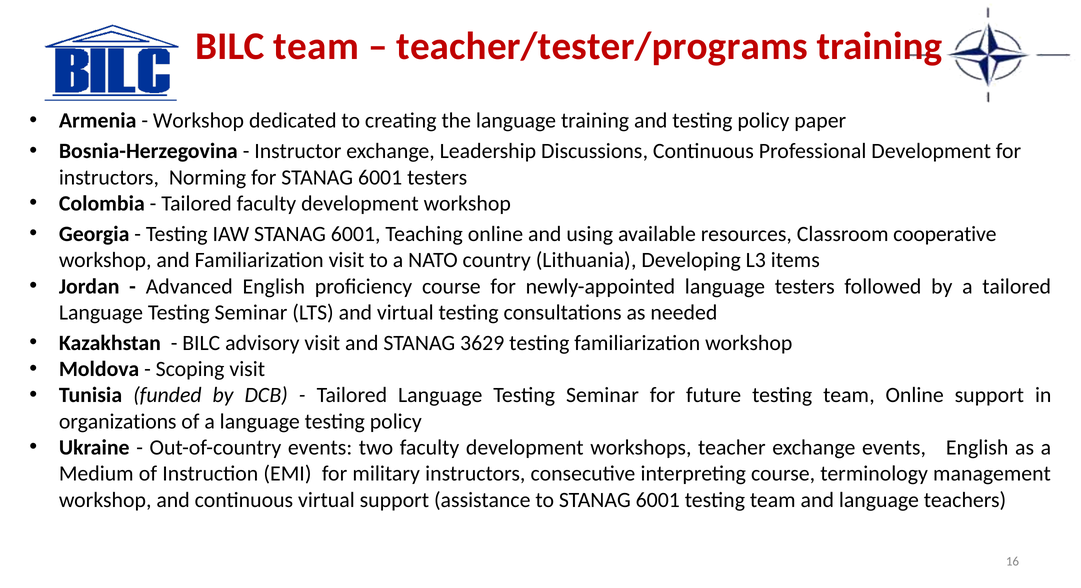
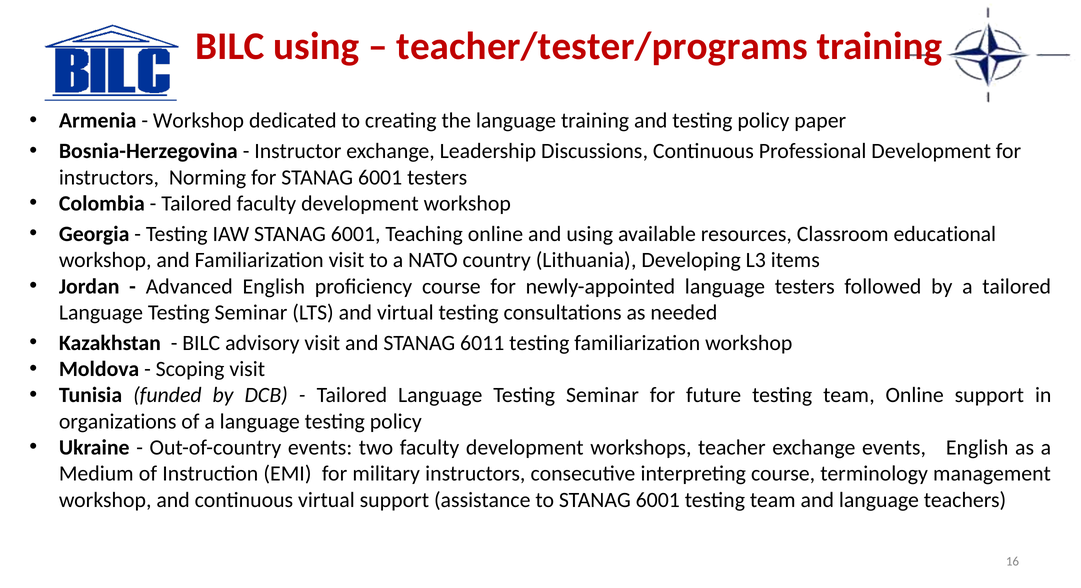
BILC team: team -> using (316, 46)
cooperative: cooperative -> educational (945, 234)
3629: 3629 -> 6011 (482, 343)
